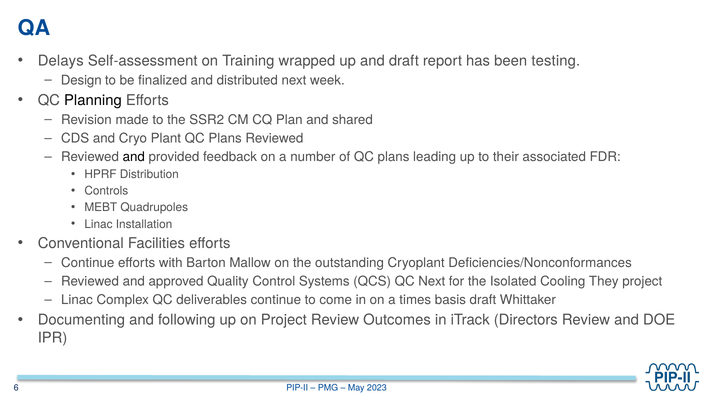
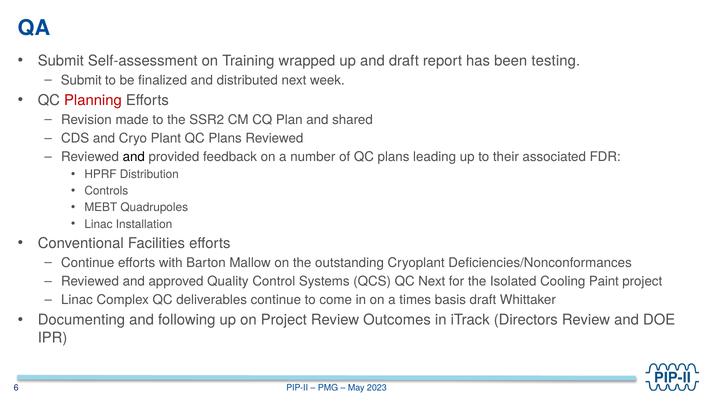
Delays: Delays -> Submit (61, 61)
Design: Design -> Submit (81, 80)
Planning colour: black -> red (93, 100)
They: They -> Paint (604, 281)
